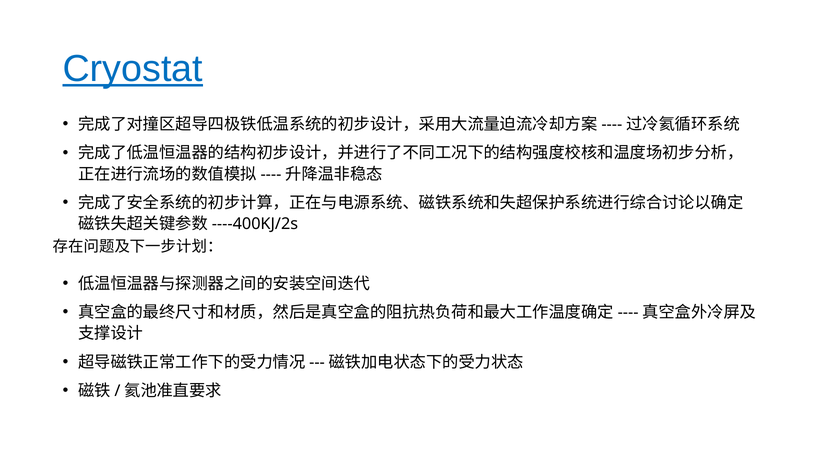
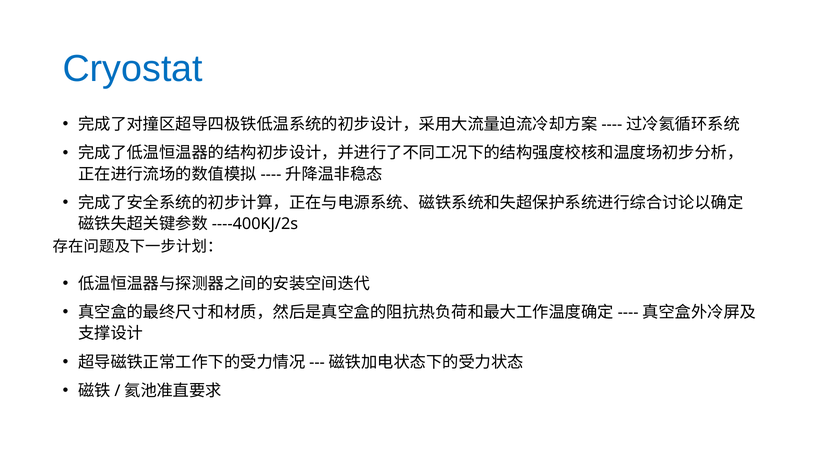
Cryostat underline: present -> none (133, 69)
